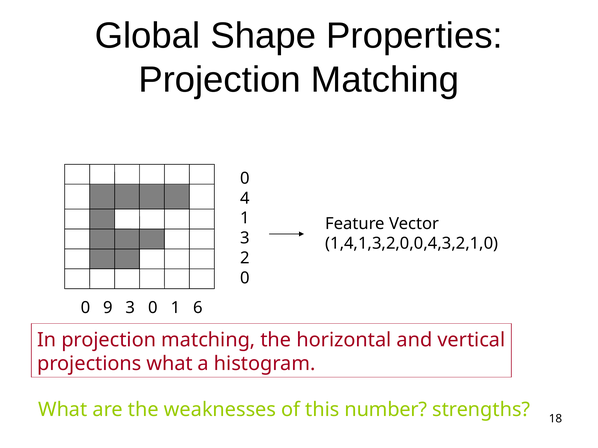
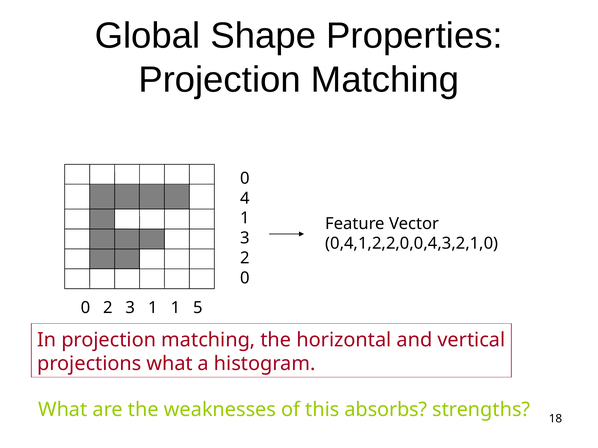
1,4,1,3,2,0,0,4,3,2,1,0: 1,4,1,3,2,0,0,4,3,2,1,0 -> 0,4,1,2,2,0,0,4,3,2,1,0 (412, 244)
0 9: 9 -> 2 (108, 308)
3 0: 0 -> 1 (153, 308)
6: 6 -> 5 (198, 308)
number: number -> absorbs (386, 410)
